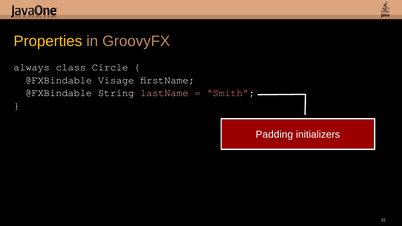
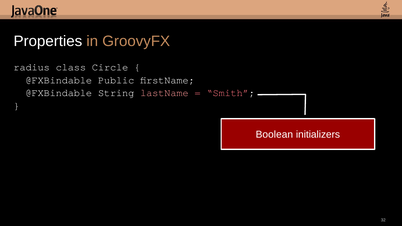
Properties colour: yellow -> white (48, 41)
always: always -> radius (32, 67)
Visage: Visage -> Public (116, 80)
Padding: Padding -> Boolean (274, 135)
